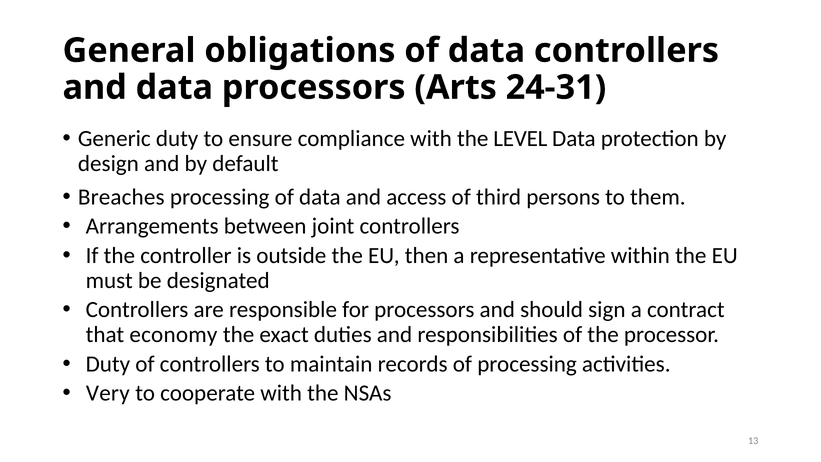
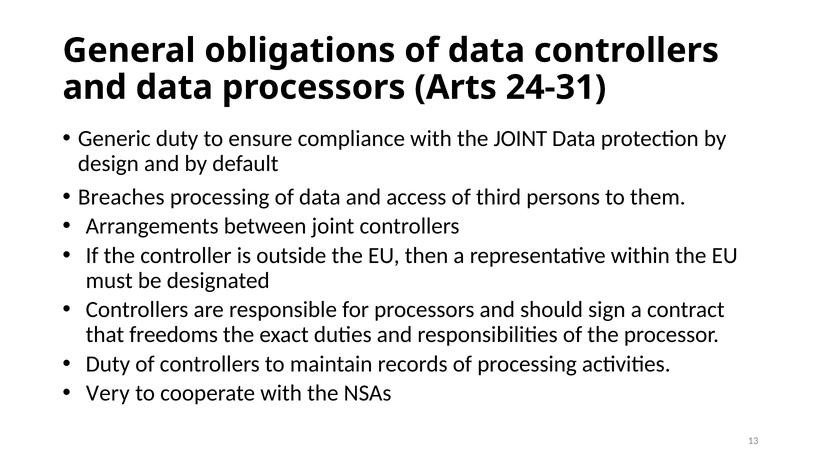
the LEVEL: LEVEL -> JOINT (520, 138)
economy: economy -> freedoms (174, 335)
